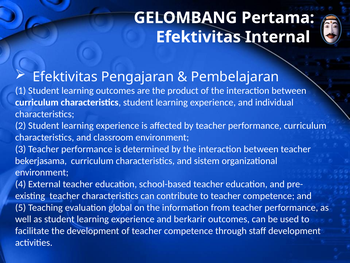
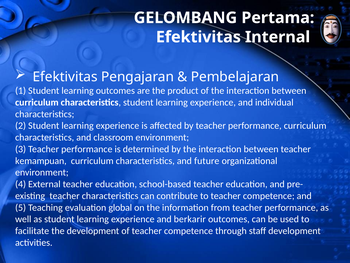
bekerjasama: bekerjasama -> kemampuan (41, 161)
sistem: sistem -> future (207, 161)
